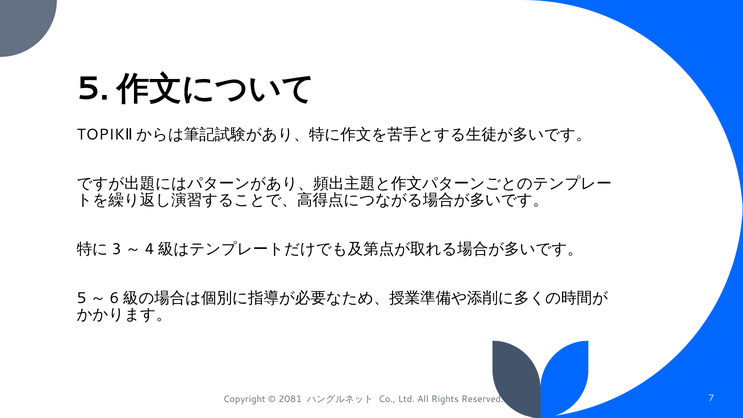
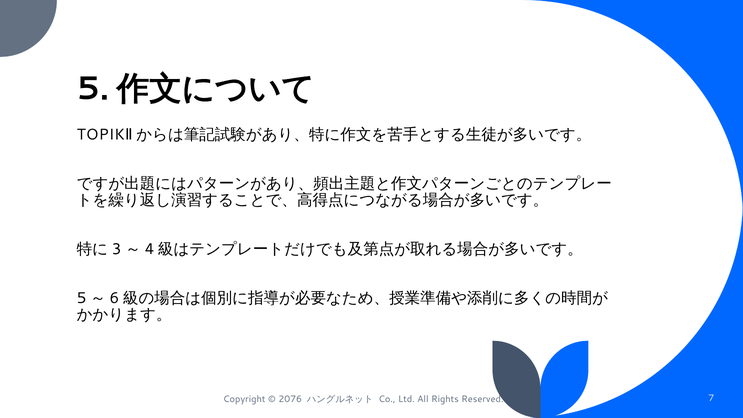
2081: 2081 -> 2076 (290, 399)
